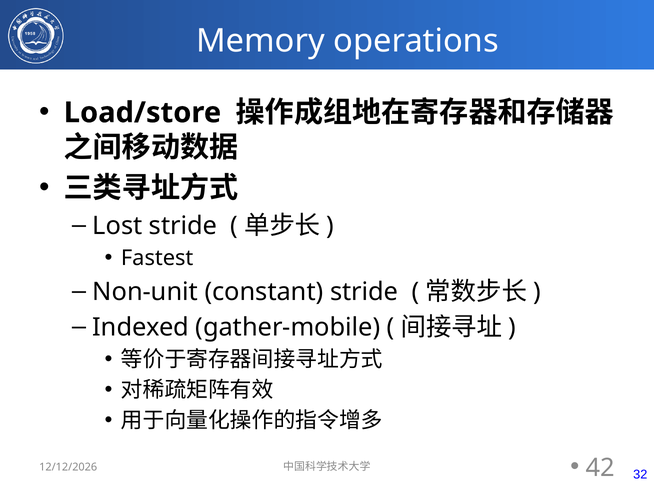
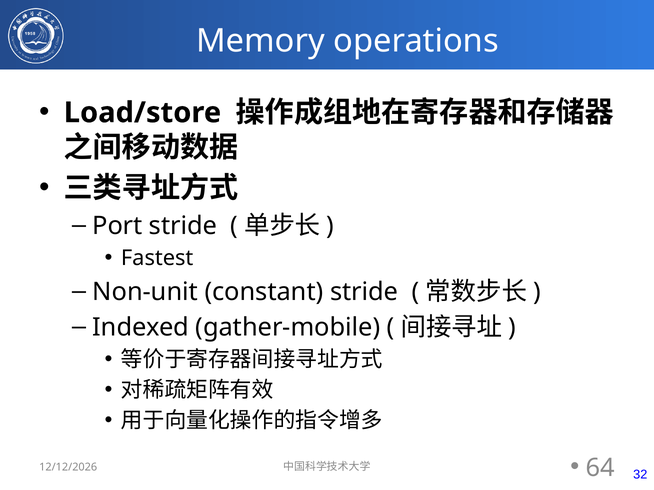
Lost: Lost -> Port (117, 226)
42: 42 -> 64 (600, 469)
